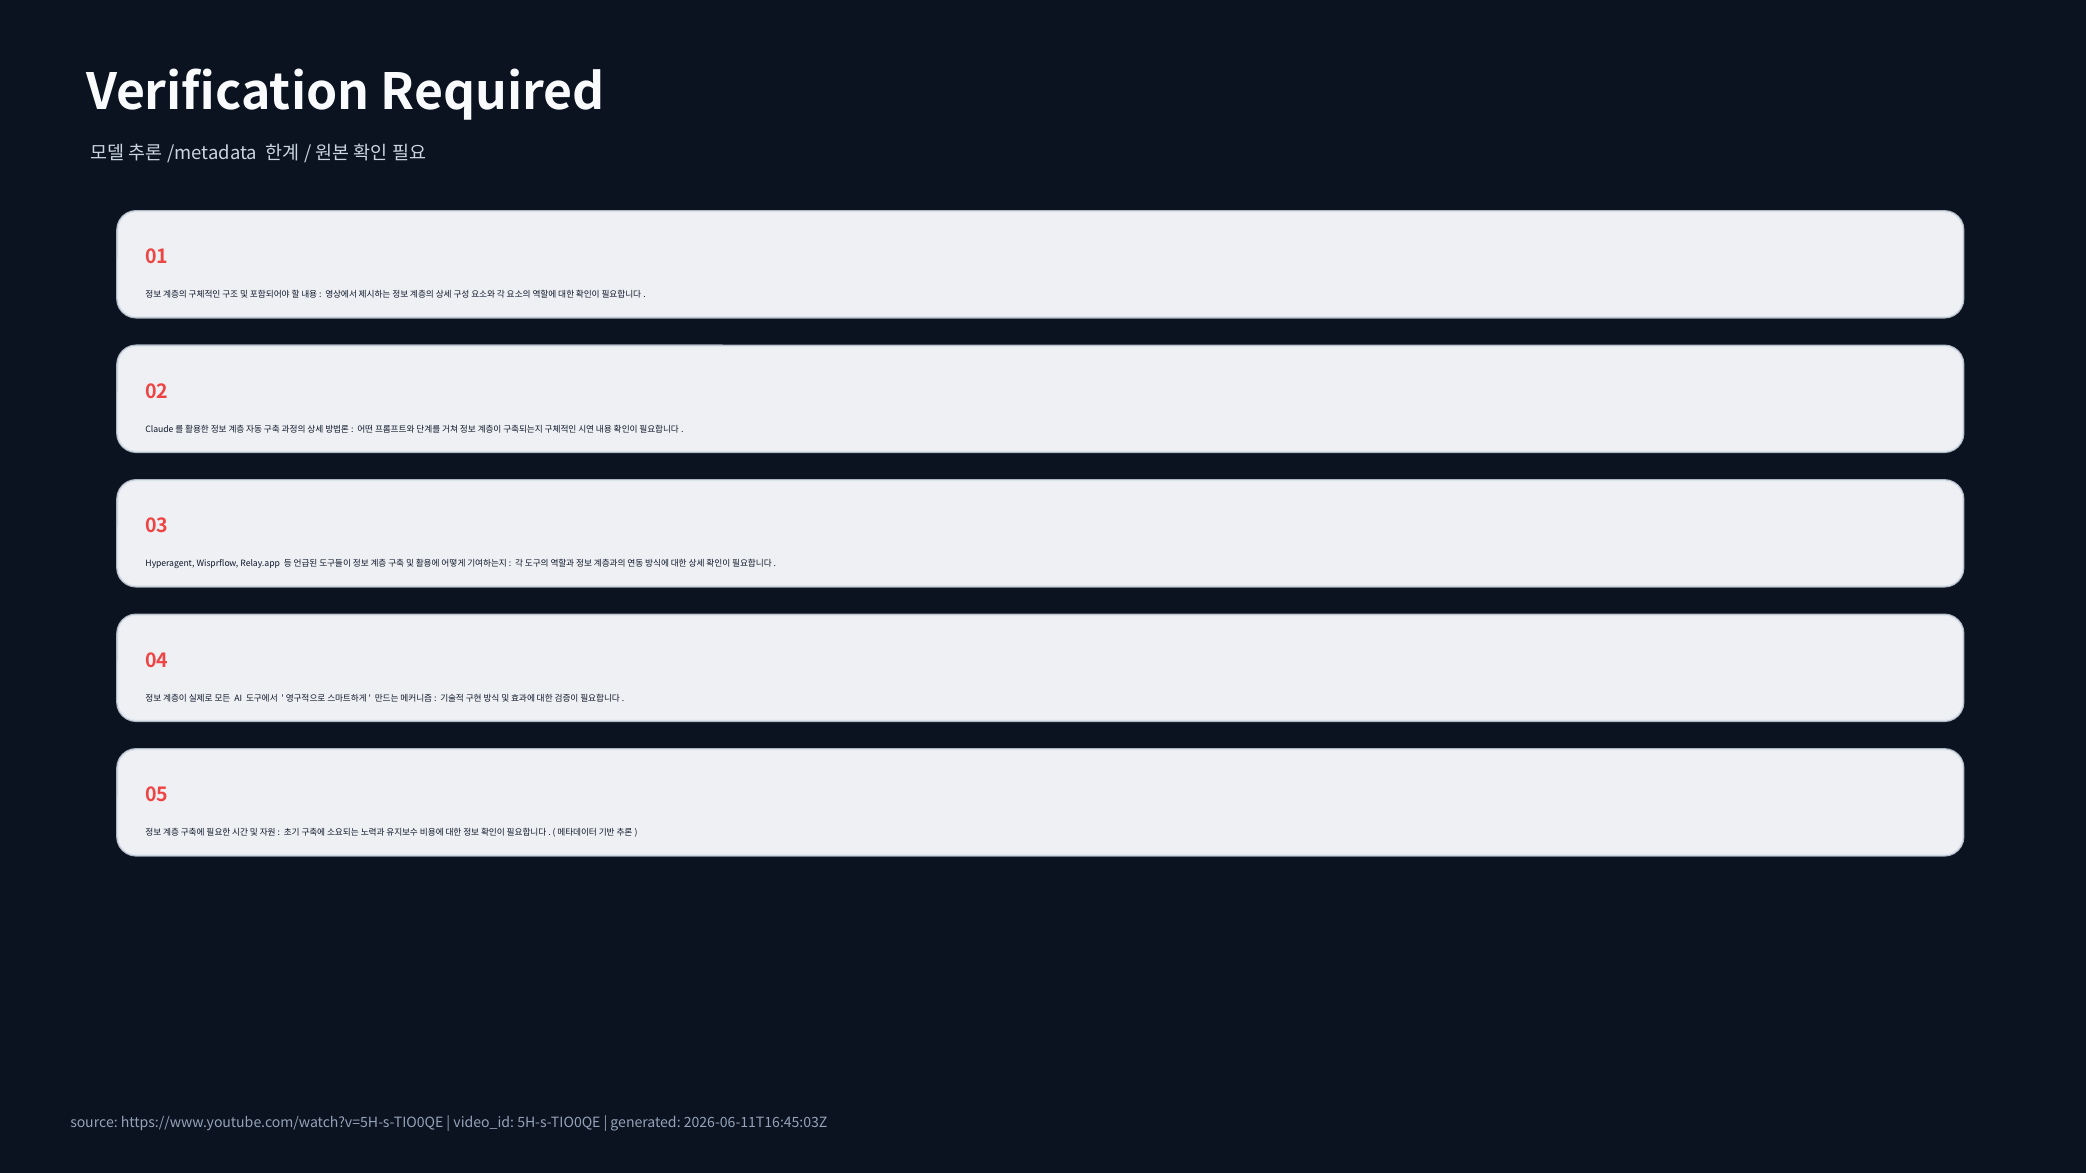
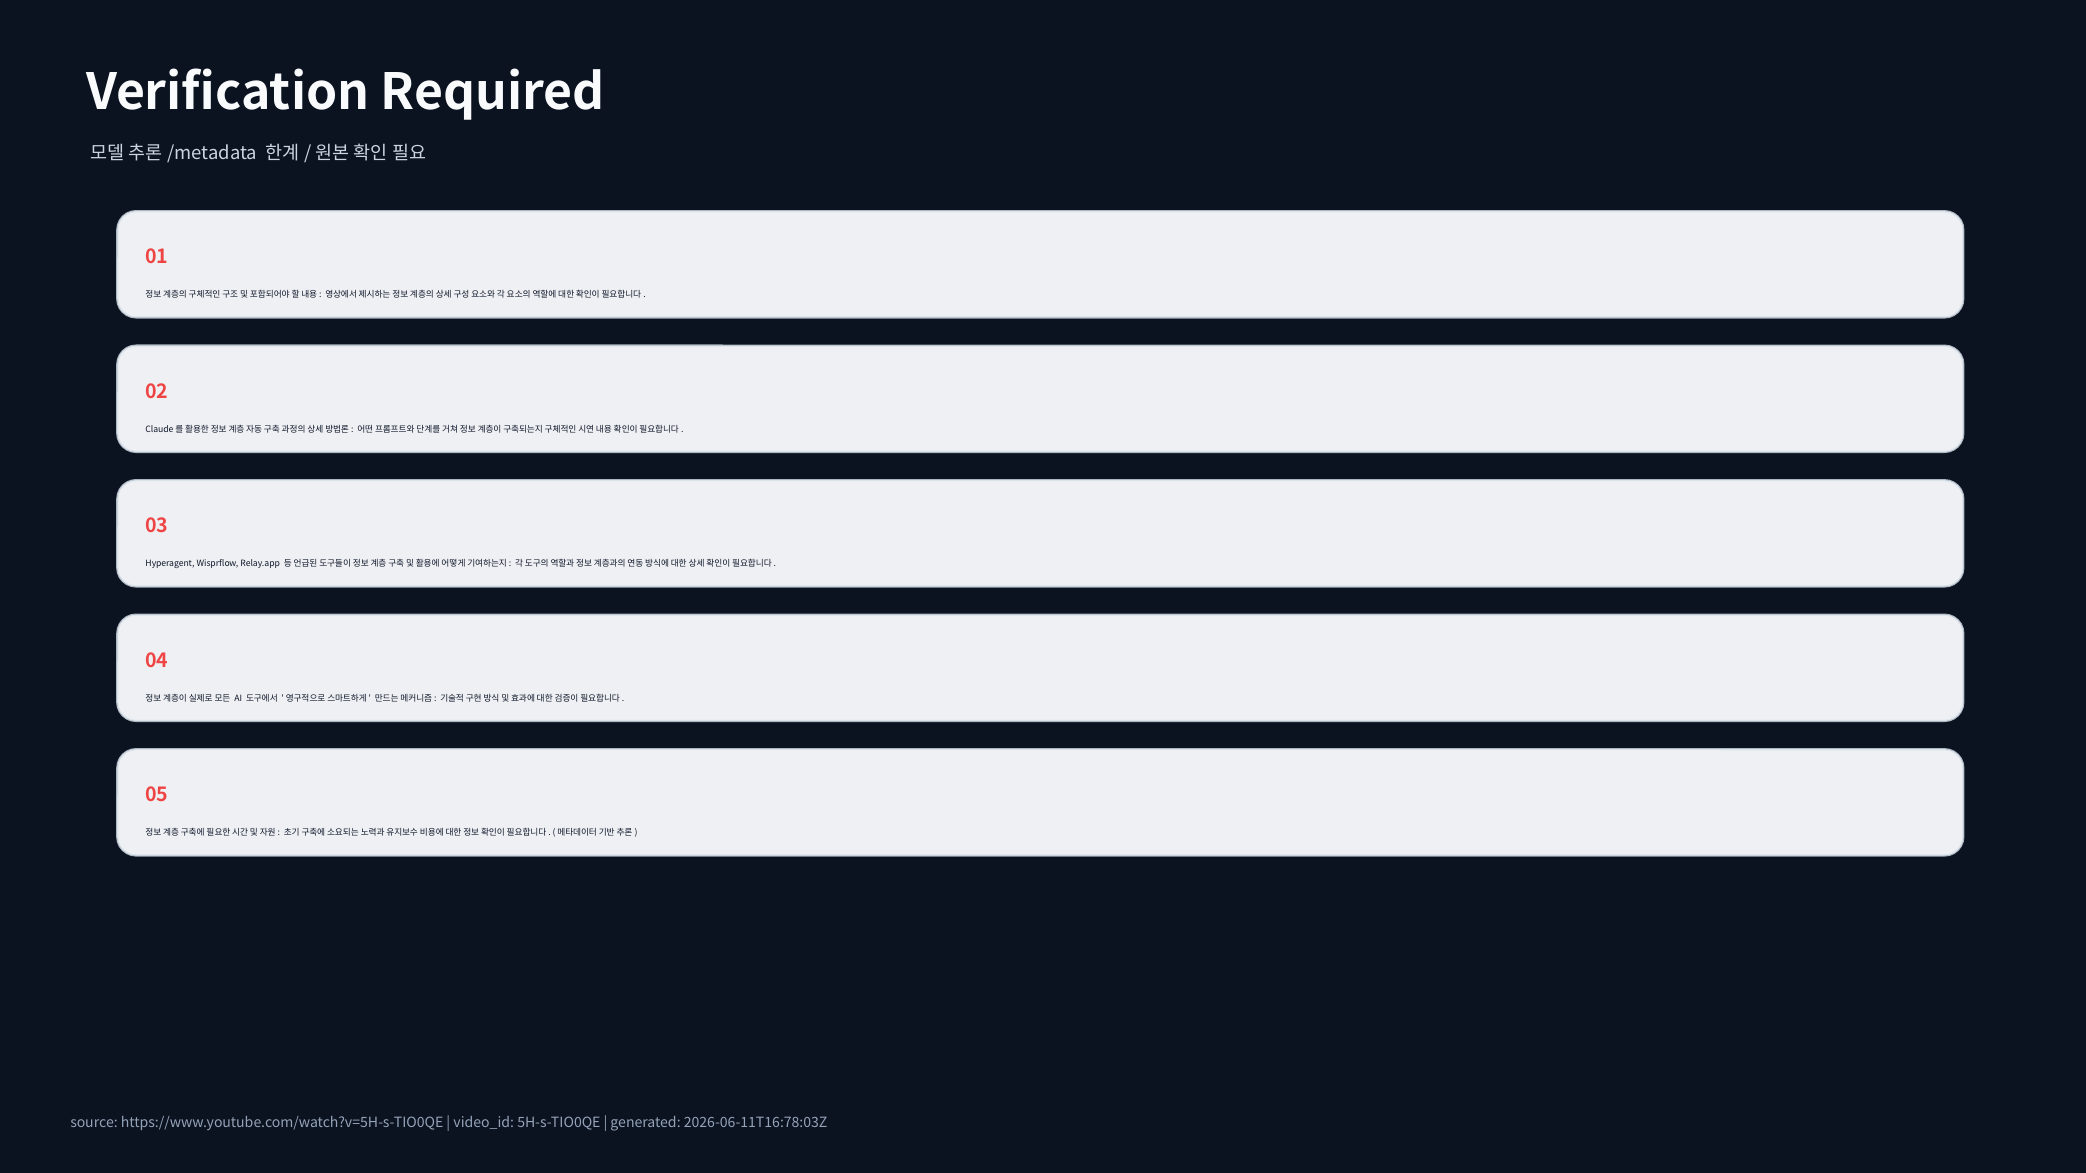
2026-06-11T16:45:03Z: 2026-06-11T16:45:03Z -> 2026-06-11T16:78:03Z (756, 1123)
